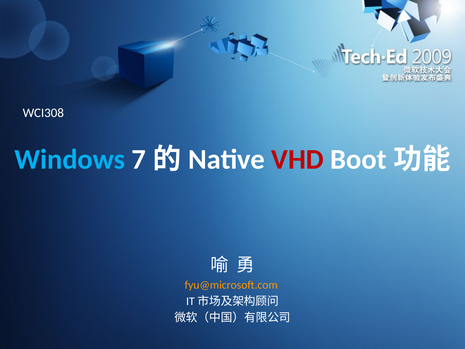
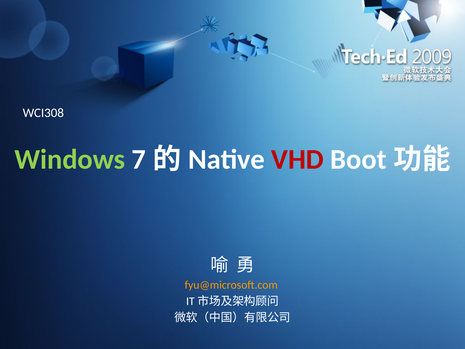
Windows colour: light blue -> light green (70, 159)
